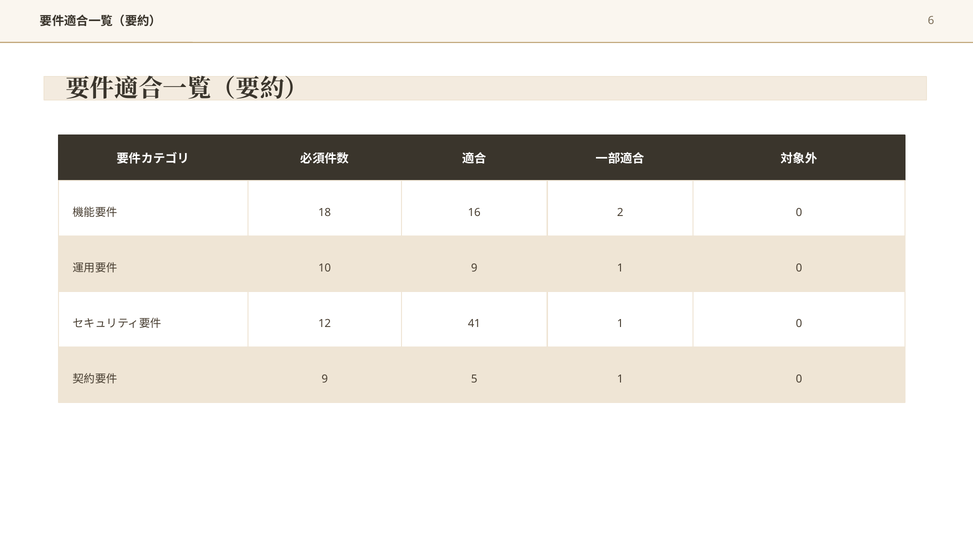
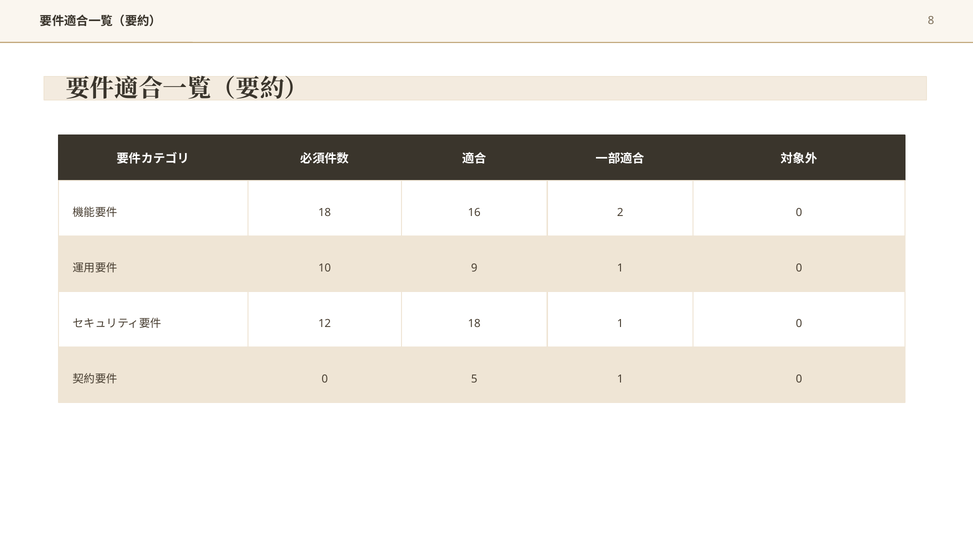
6: 6 -> 8 (931, 20)
12 41: 41 -> 18 (474, 323)
9: 9 -> 0 (325, 379)
